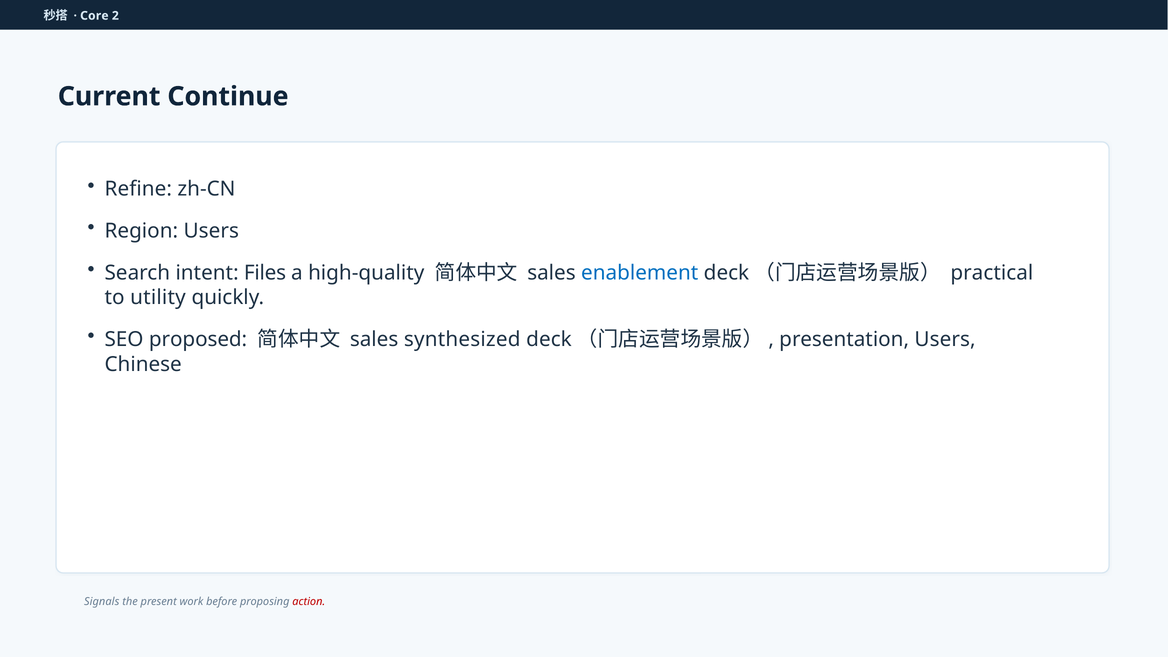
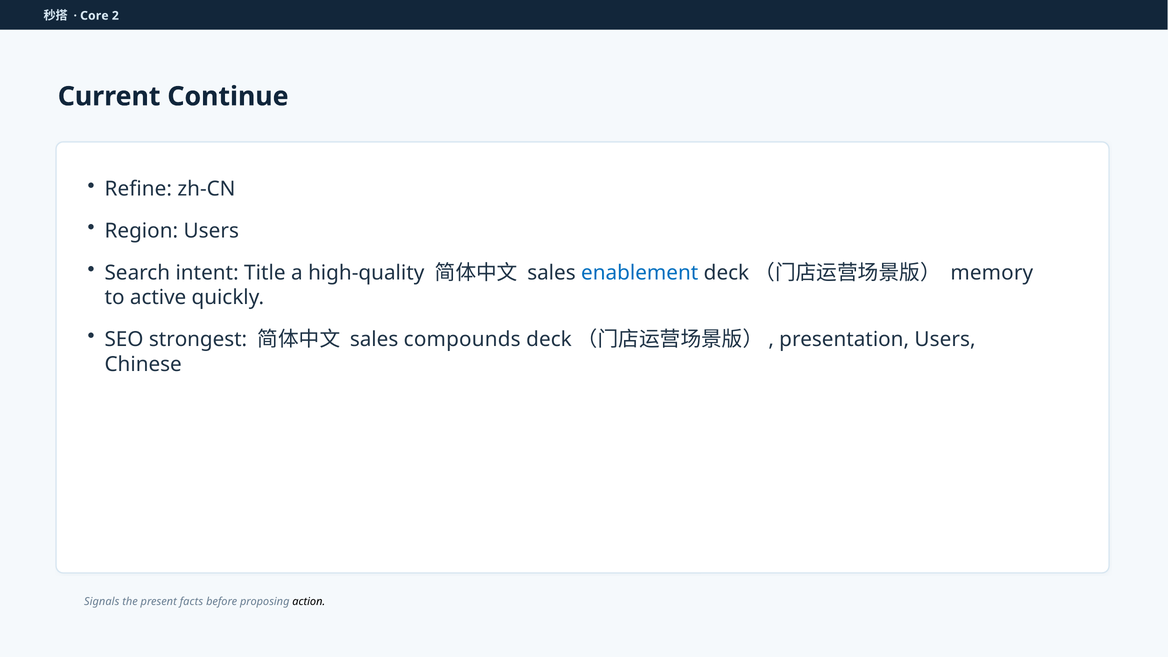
Files: Files -> Title (265, 273)
practical: practical -> memory (992, 273)
utility: utility -> active (158, 298)
proposed: proposed -> strongest (198, 339)
synthesized: synthesized -> compounds (462, 339)
work: work -> facts (191, 602)
action colour: red -> black (309, 602)
